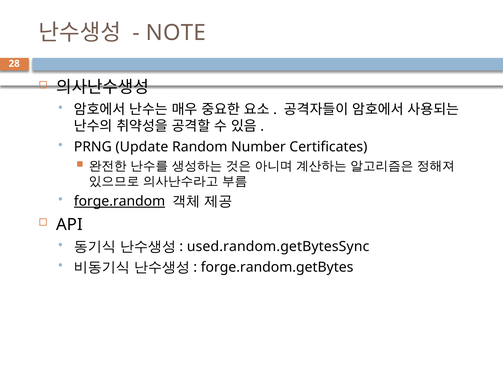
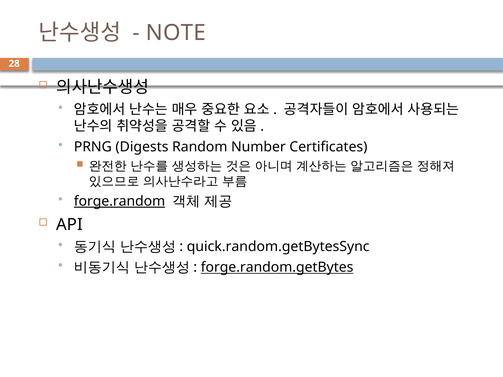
Update: Update -> Digests (142, 147)
used.random.getBytesSync: used.random.getBytesSync -> quick.random.getBytesSync (278, 247)
forge.random.getBytes underline: none -> present (277, 267)
